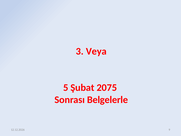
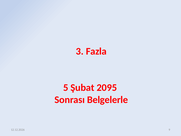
Veya: Veya -> Fazla (96, 51)
2075: 2075 -> 2095 (107, 87)
